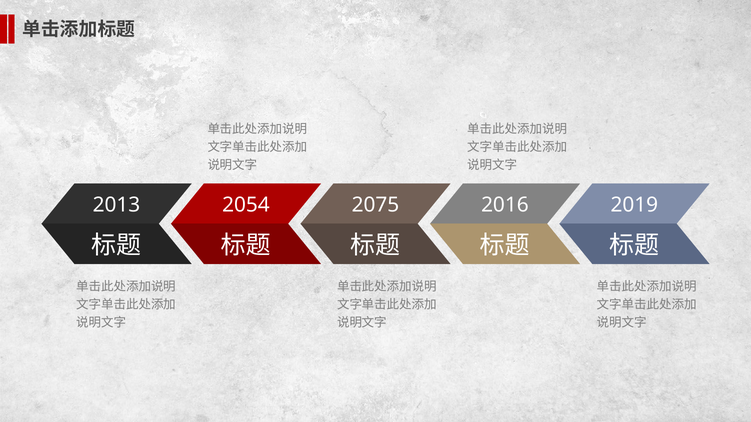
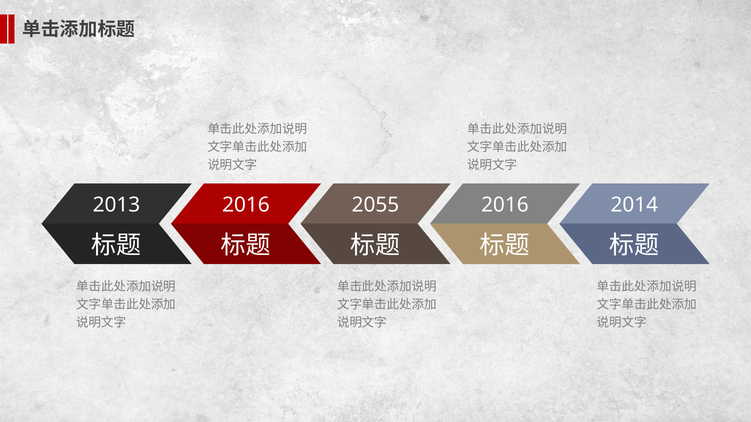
2054: 2054 -> 2016 (246, 205)
2075: 2075 -> 2055 (375, 205)
2019: 2019 -> 2014 (634, 205)
